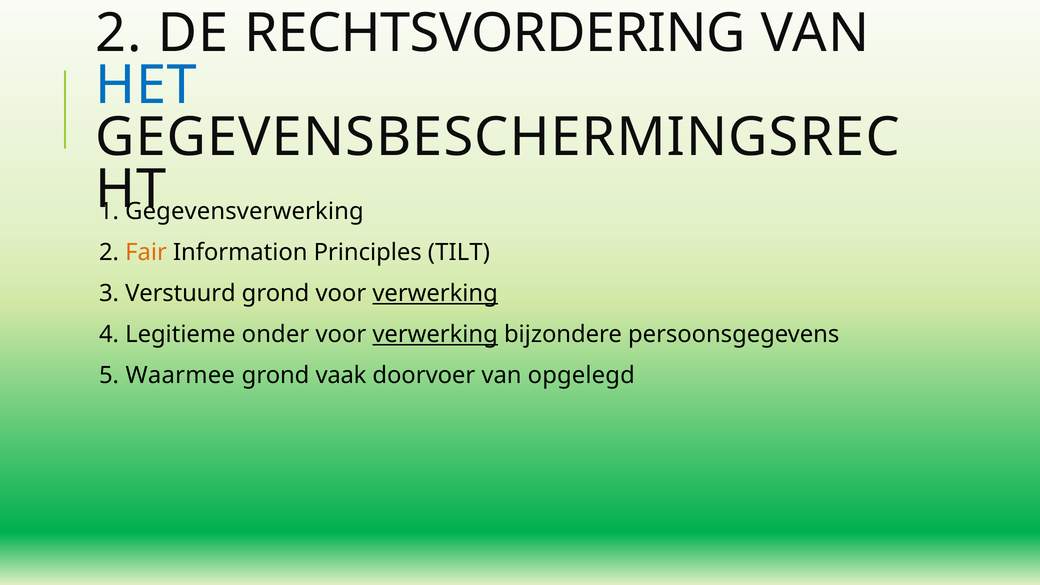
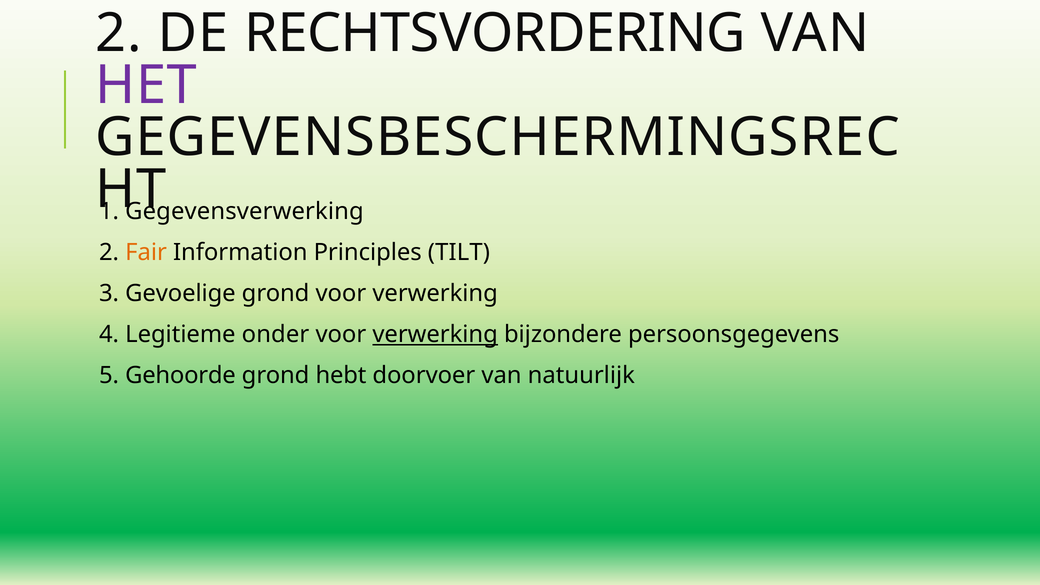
HET colour: blue -> purple (146, 86)
Verstuurd: Verstuurd -> Gevoelige (180, 293)
verwerking underline: present -> none (435, 293)
Waarmee: Waarmee -> Gehoorde (180, 375)
vaak: vaak -> hebt (341, 375)
opgelegd: opgelegd -> natuurlijk (581, 375)
